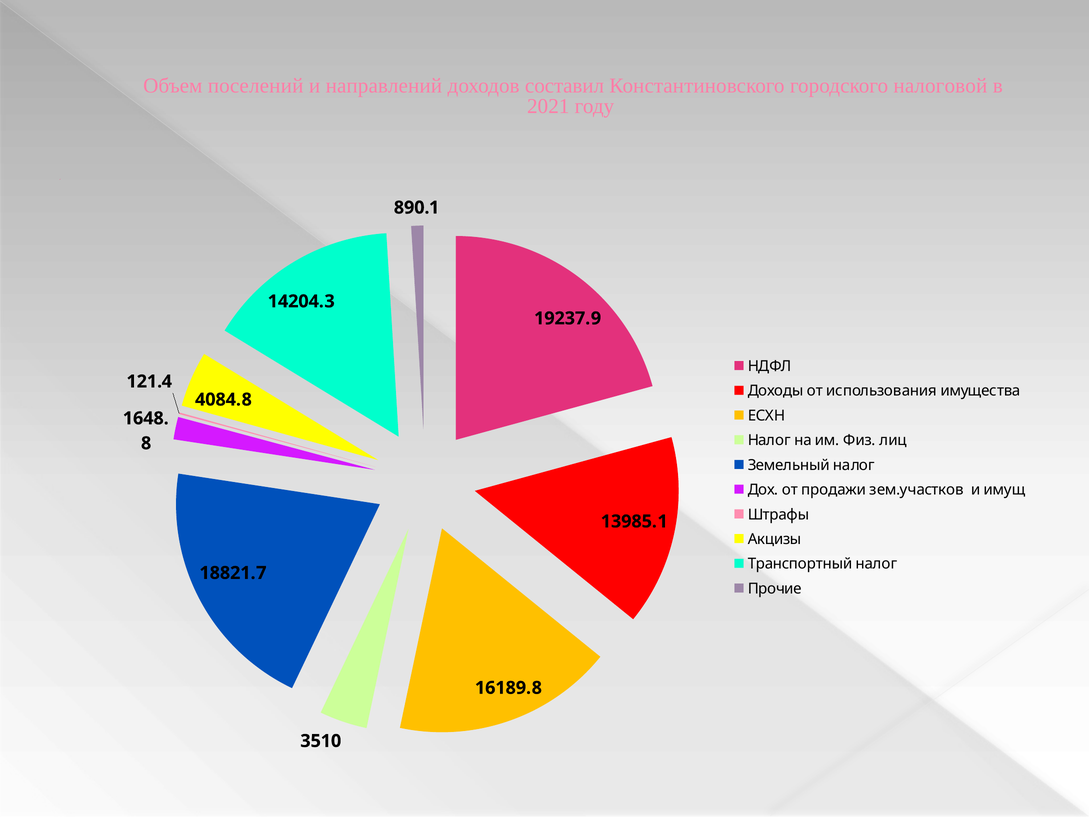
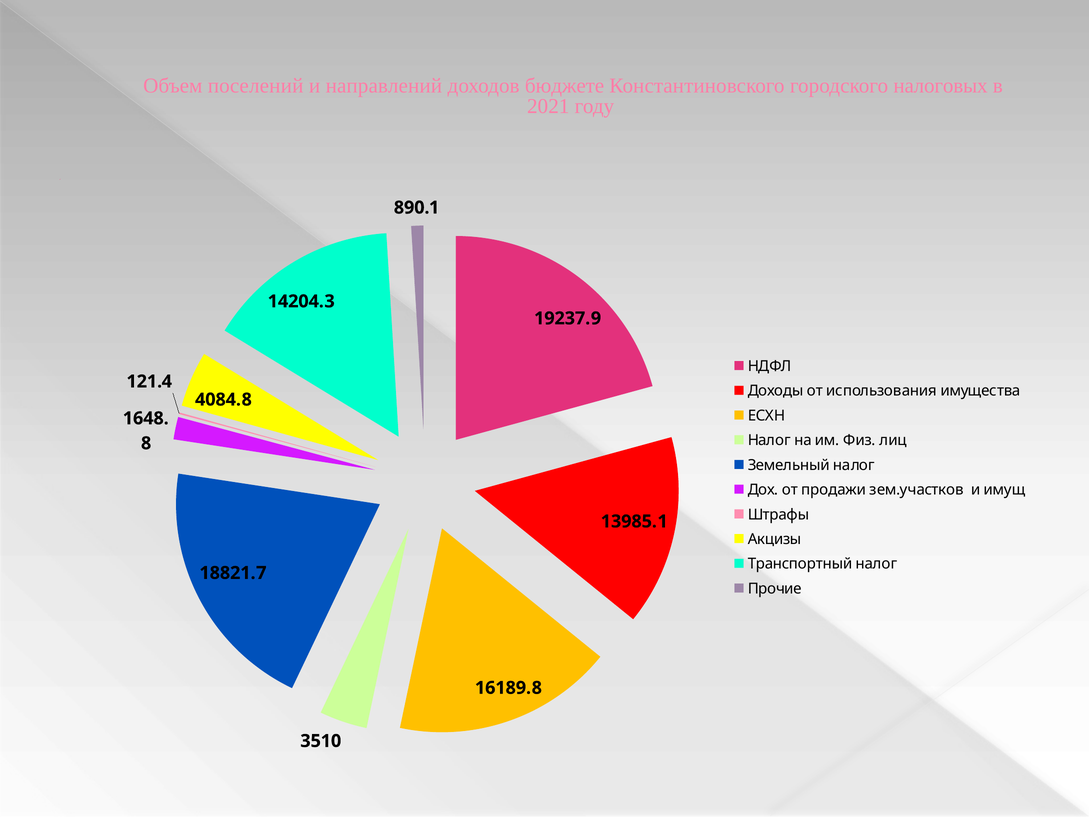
составил: составил -> бюджете (565, 86)
налоговой: налоговой -> налоговых (941, 86)
